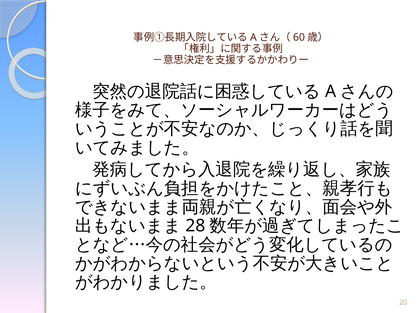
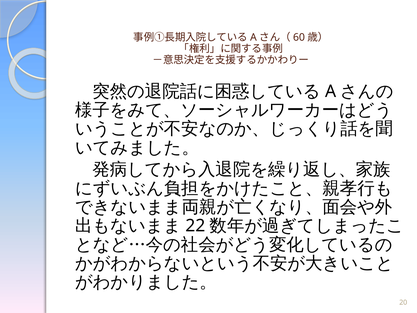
28: 28 -> 22 (196, 226)
